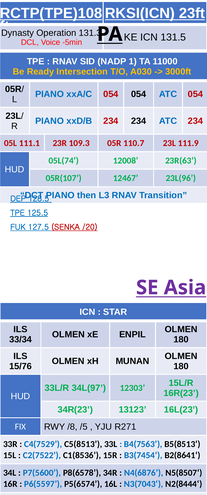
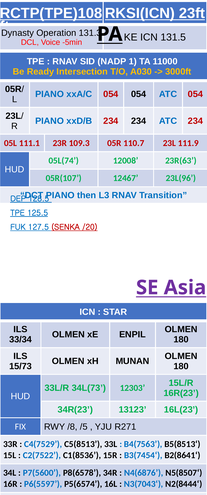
15/76: 15/76 -> 15/73 (21, 366)
34L(97: 34L(97 -> 34L(73 (89, 388)
